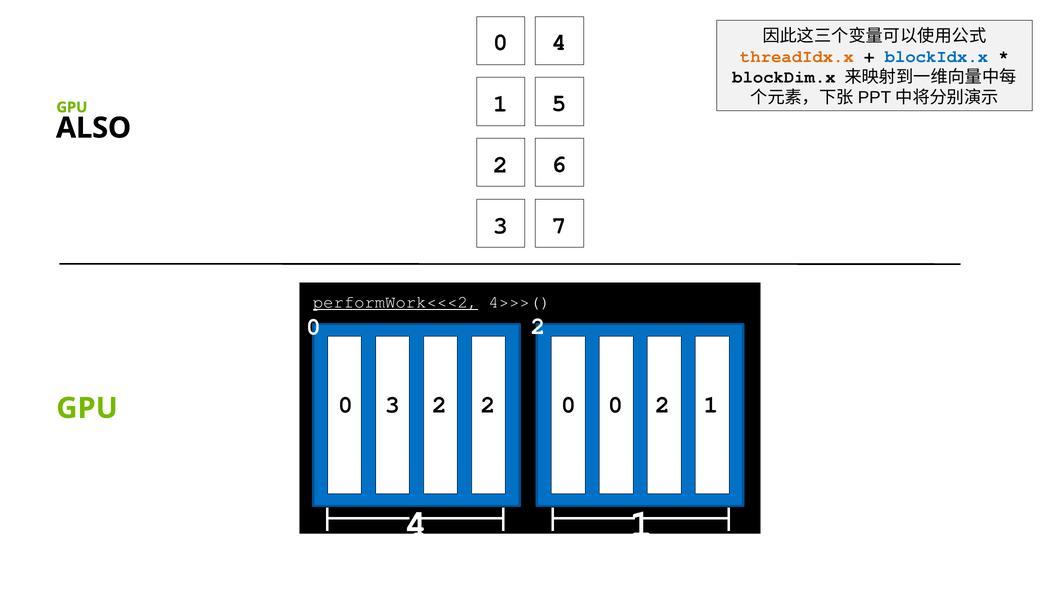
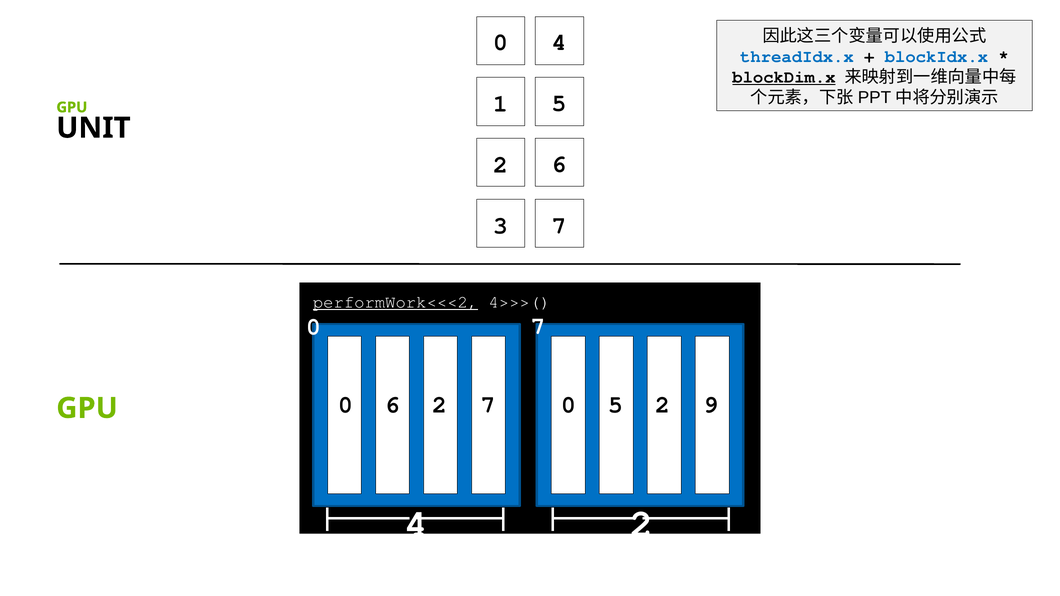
threadIdx.x colour: orange -> blue (797, 56)
blockDim.x underline: none -> present (784, 77)
ALSO: ALSO -> UNIT (93, 128)
2: 2 -> 7 (538, 326)
0 3: 3 -> 6 (392, 405)
2 2: 2 -> 7 (488, 405)
0 0: 0 -> 5 (615, 405)
2 1: 1 -> 9 (711, 405)
4 1: 1 -> 2 (642, 524)
